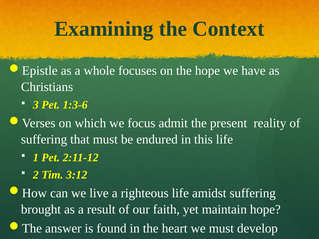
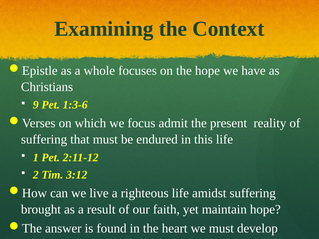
3: 3 -> 9 (36, 105)
